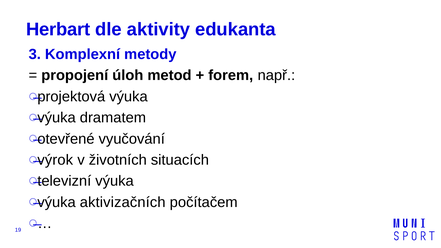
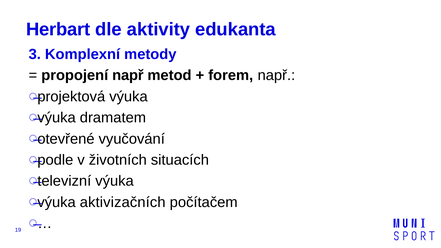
propojení úloh: úloh -> např (128, 75)
výrok: výrok -> podle (55, 160)
